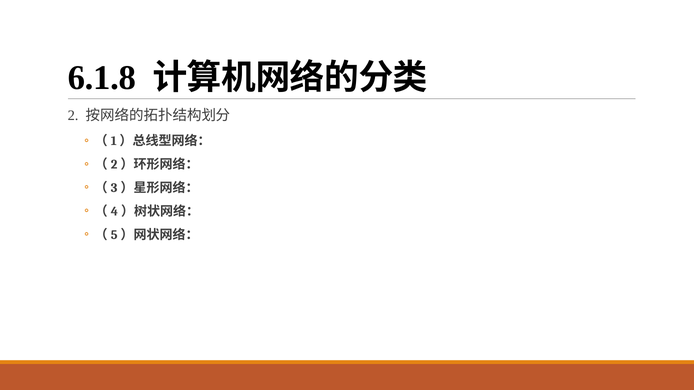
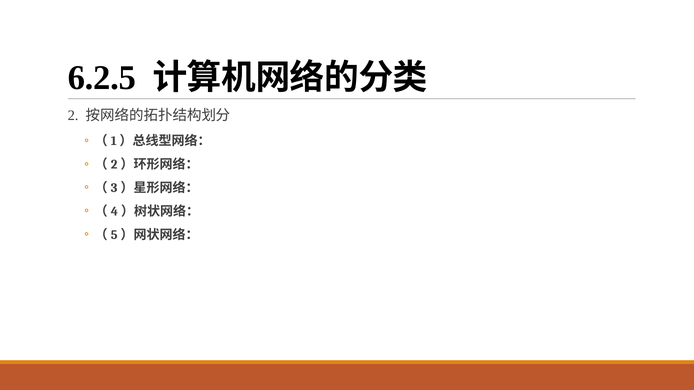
6.1.8: 6.1.8 -> 6.2.5 (102, 78)
